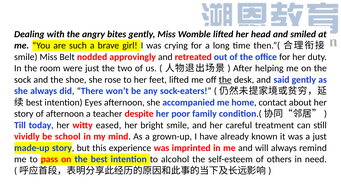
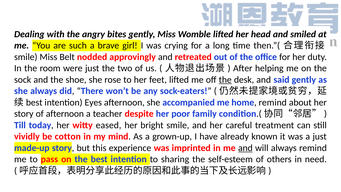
home contact: contact -> remind (273, 102)
school: school -> cotton (68, 136)
and underline: none -> present (245, 148)
alcohol: alcohol -> sharing (175, 159)
